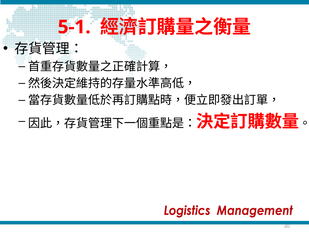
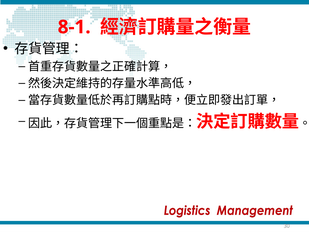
5-1: 5-1 -> 8-1 (74, 27)
